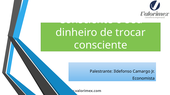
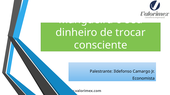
Consciente: Consciente -> Mangueira (86, 20)
